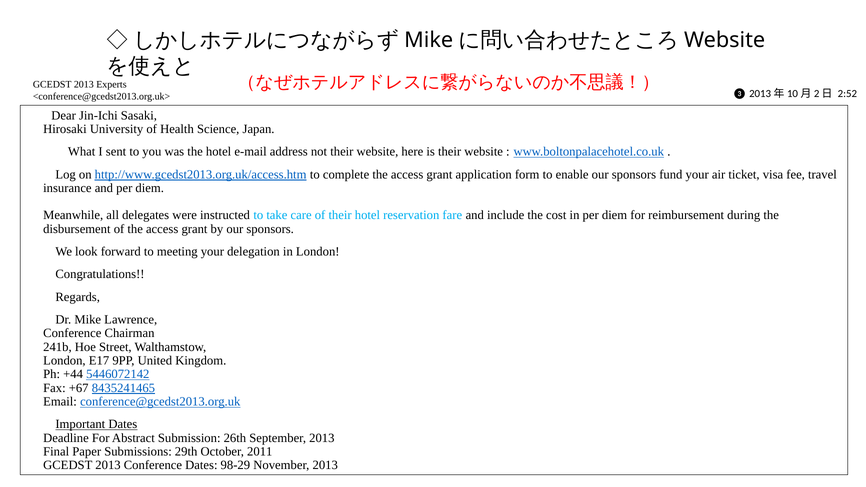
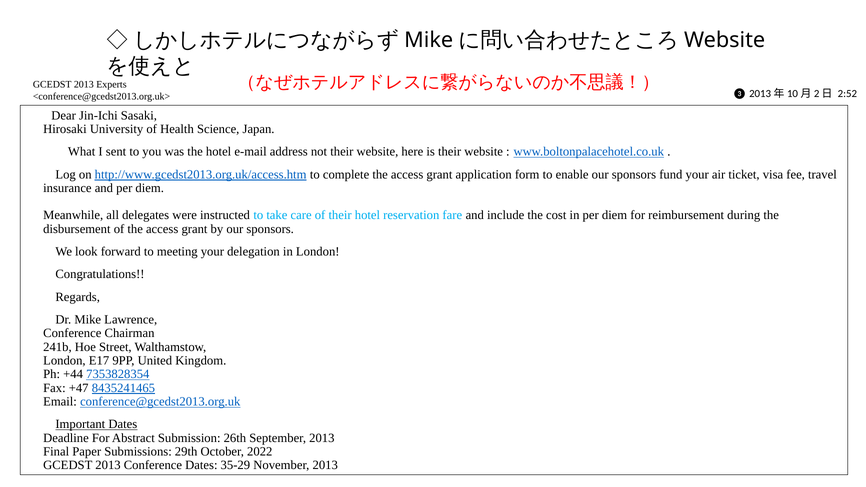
5446072142: 5446072142 -> 7353828354 (118, 374)
+67: +67 -> +47 (79, 388)
2011: 2011 -> 2022 (260, 452)
98-29: 98-29 -> 35-29 (235, 465)
